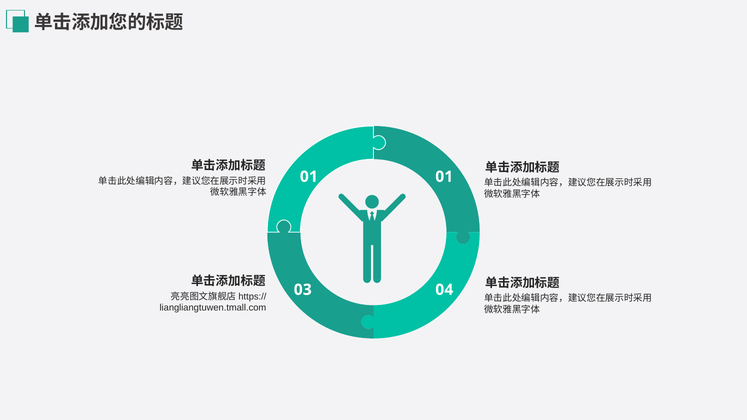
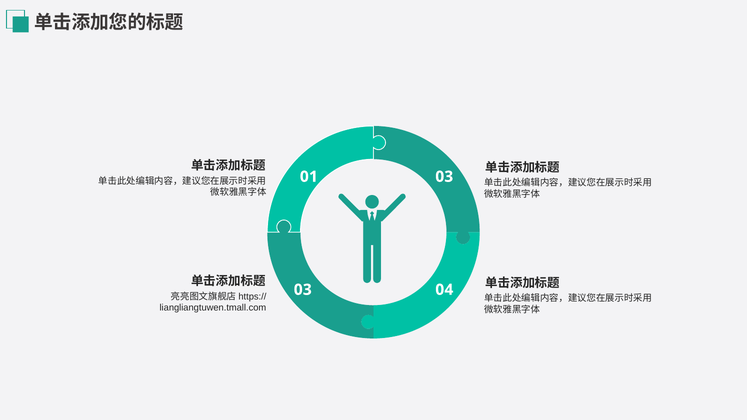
01 01: 01 -> 03 (444, 177)
